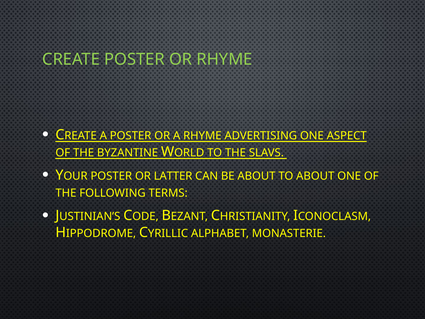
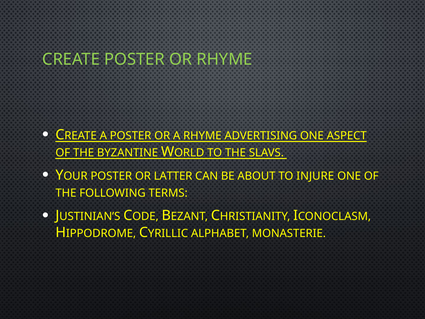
TO ABOUT: ABOUT -> INJURE (315, 176)
